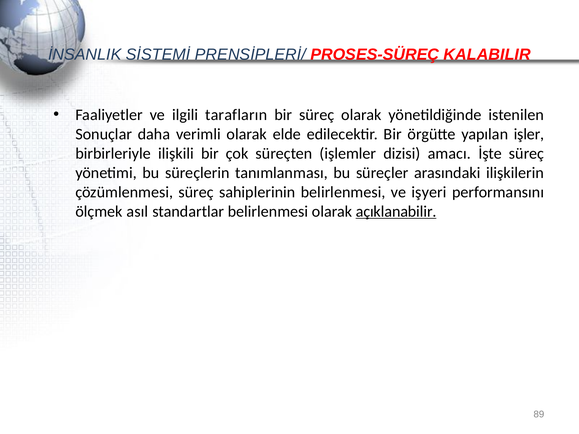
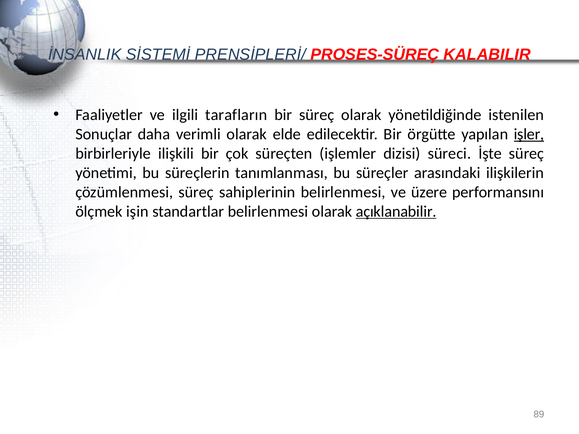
işler underline: none -> present (529, 134)
amacı: amacı -> süreci (449, 154)
işyeri: işyeri -> üzere (429, 192)
asıl: asıl -> işin (137, 212)
